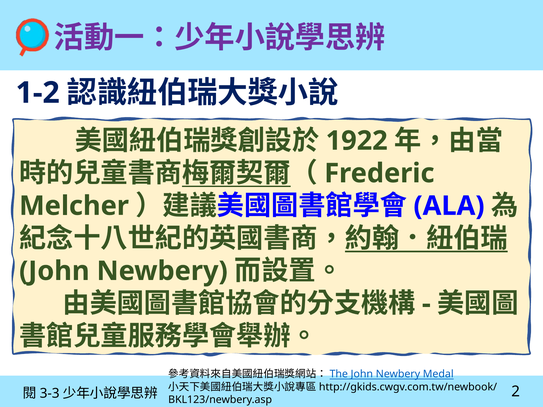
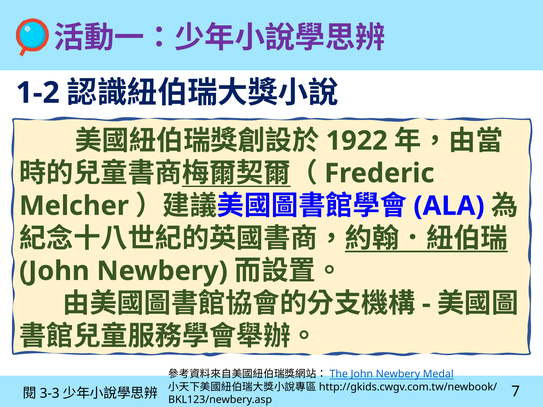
2: 2 -> 7 (516, 392)
